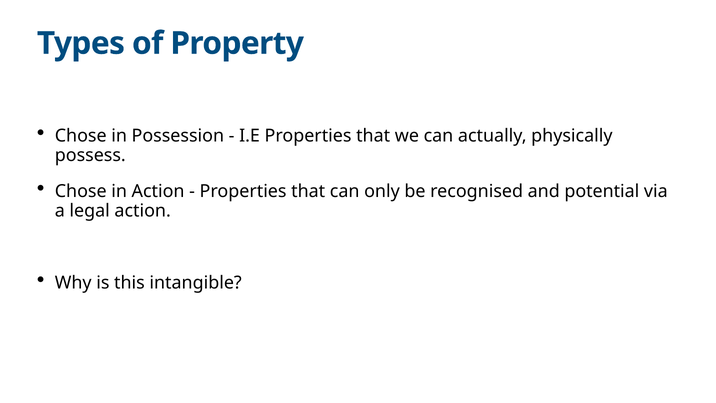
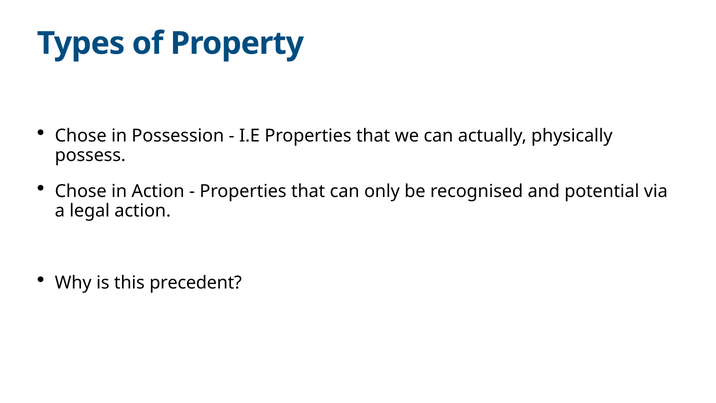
intangible: intangible -> precedent (196, 283)
